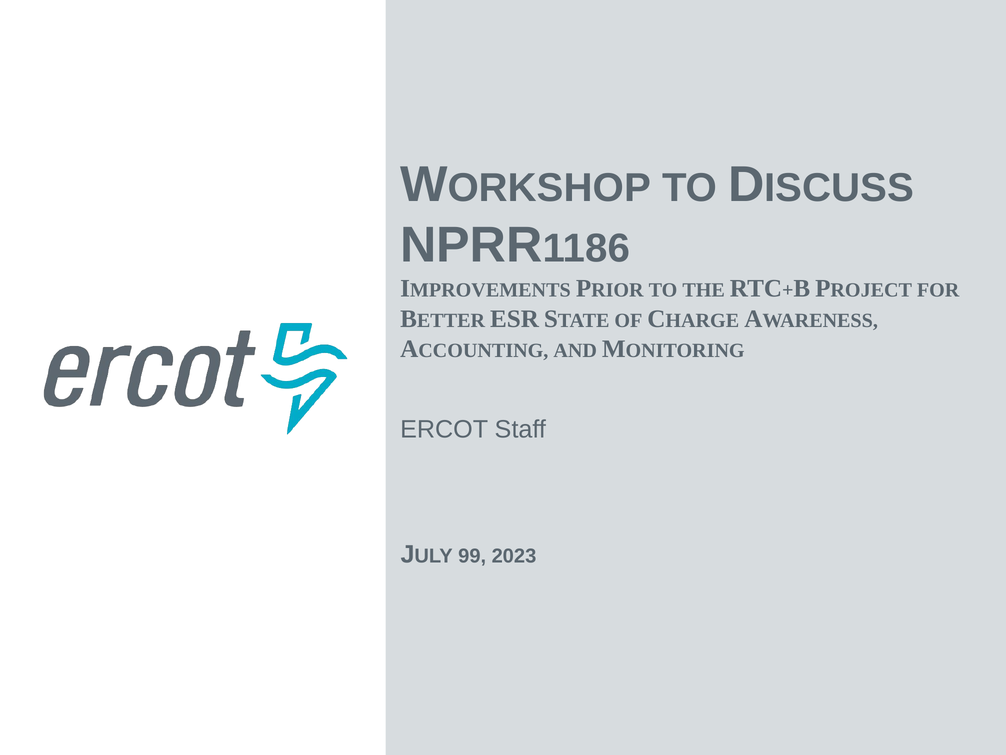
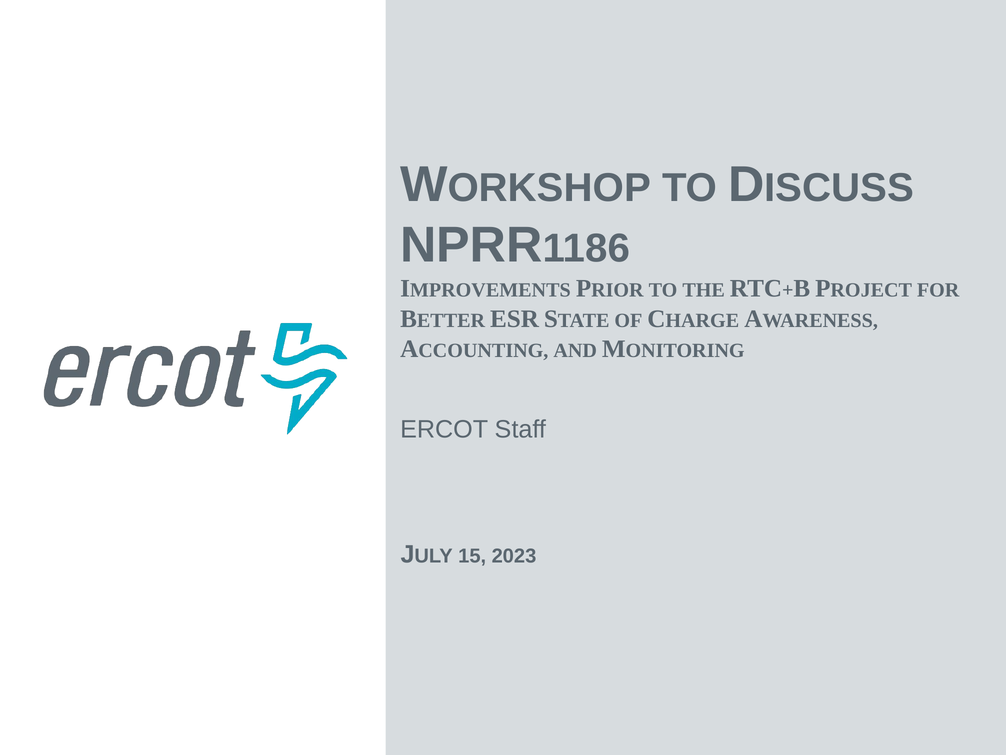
99: 99 -> 15 (472, 556)
